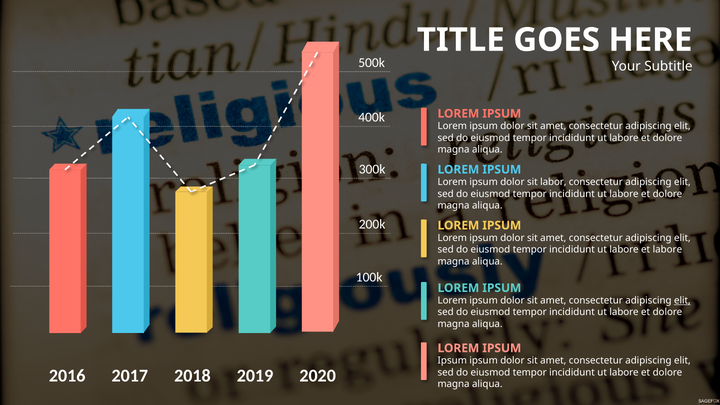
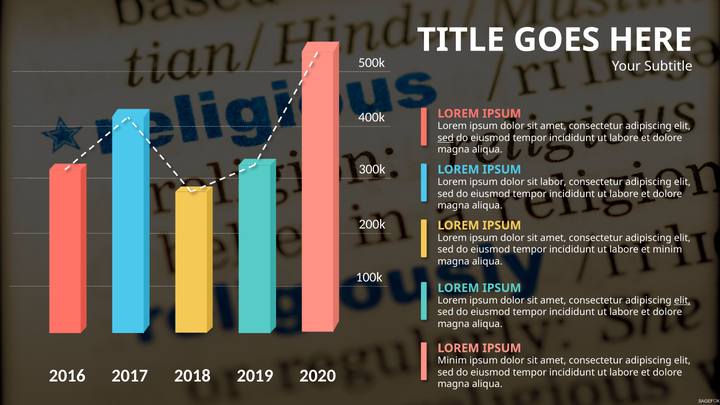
sed underline: none -> present (446, 138)
et labore: labore -> minim (667, 250)
Ipsum: Ipsum -> Minim (452, 361)
